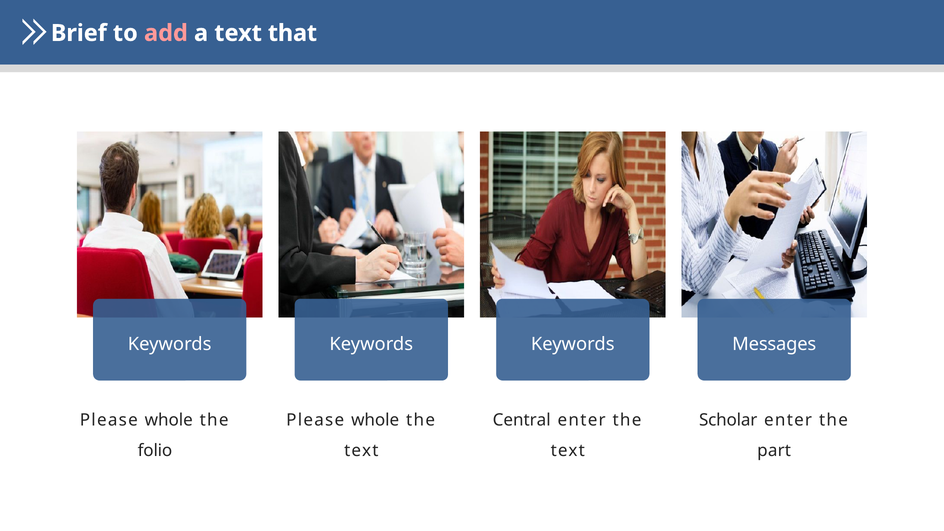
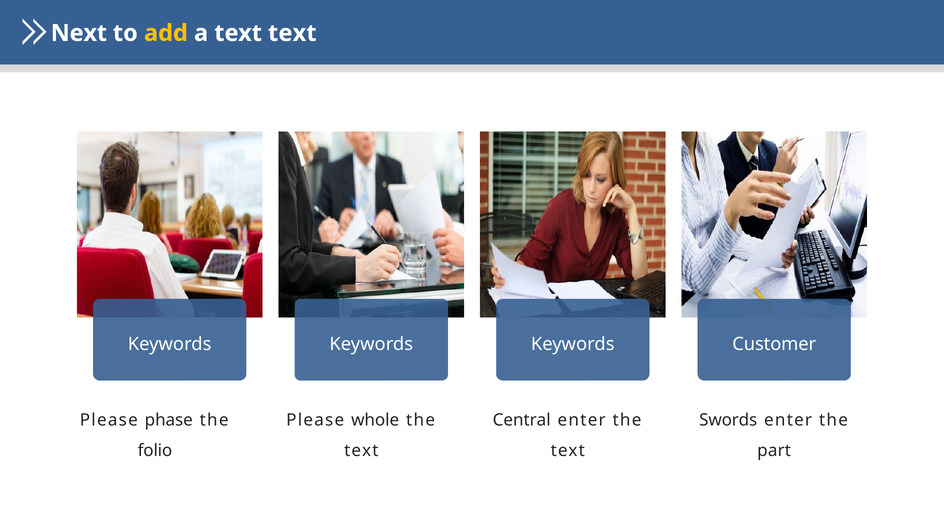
Brief: Brief -> Next (79, 33)
add colour: pink -> yellow (166, 33)
text that: that -> text (292, 33)
Messages: Messages -> Customer (774, 344)
whole: whole -> phase (169, 420)
Scholar: Scholar -> Swords (728, 420)
